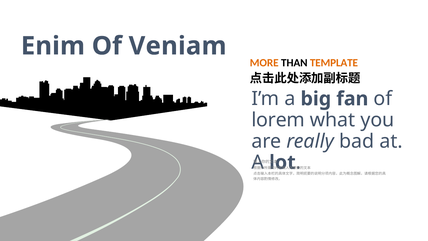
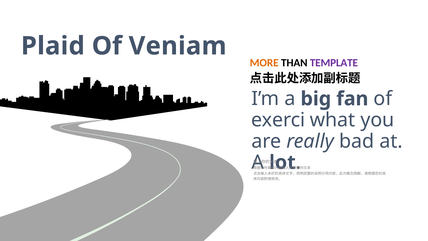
Enim: Enim -> Plaid (53, 46)
TEMPLATE colour: orange -> purple (334, 63)
lorem: lorem -> exerci (278, 120)
